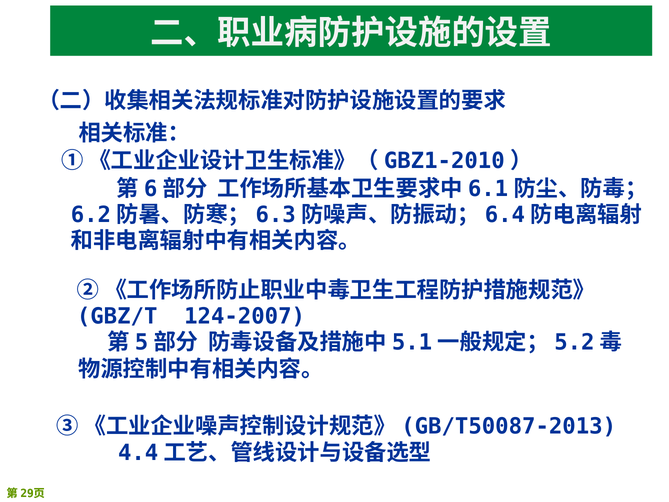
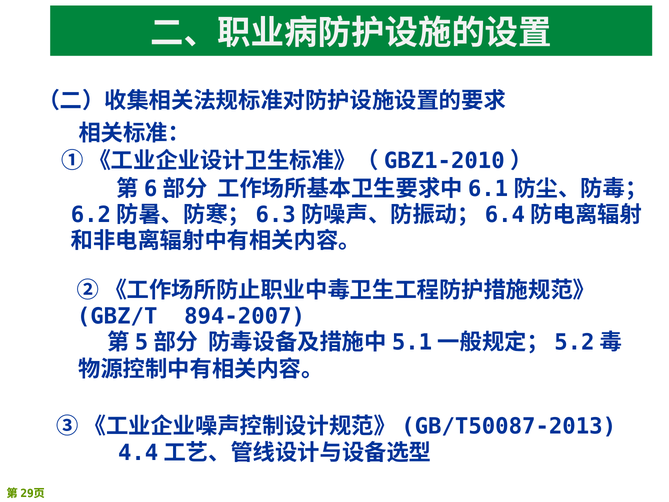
124-2007: 124-2007 -> 894-2007 (245, 316)
